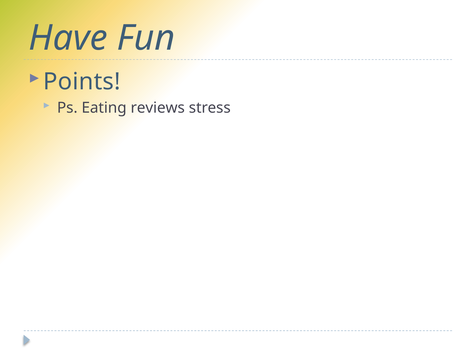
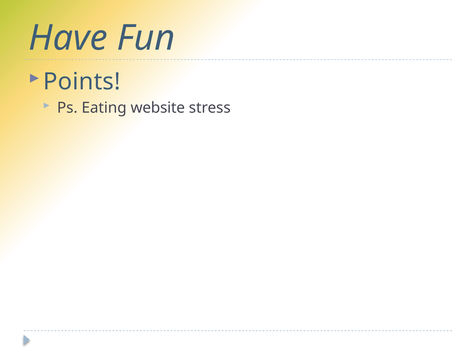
reviews: reviews -> website (158, 108)
